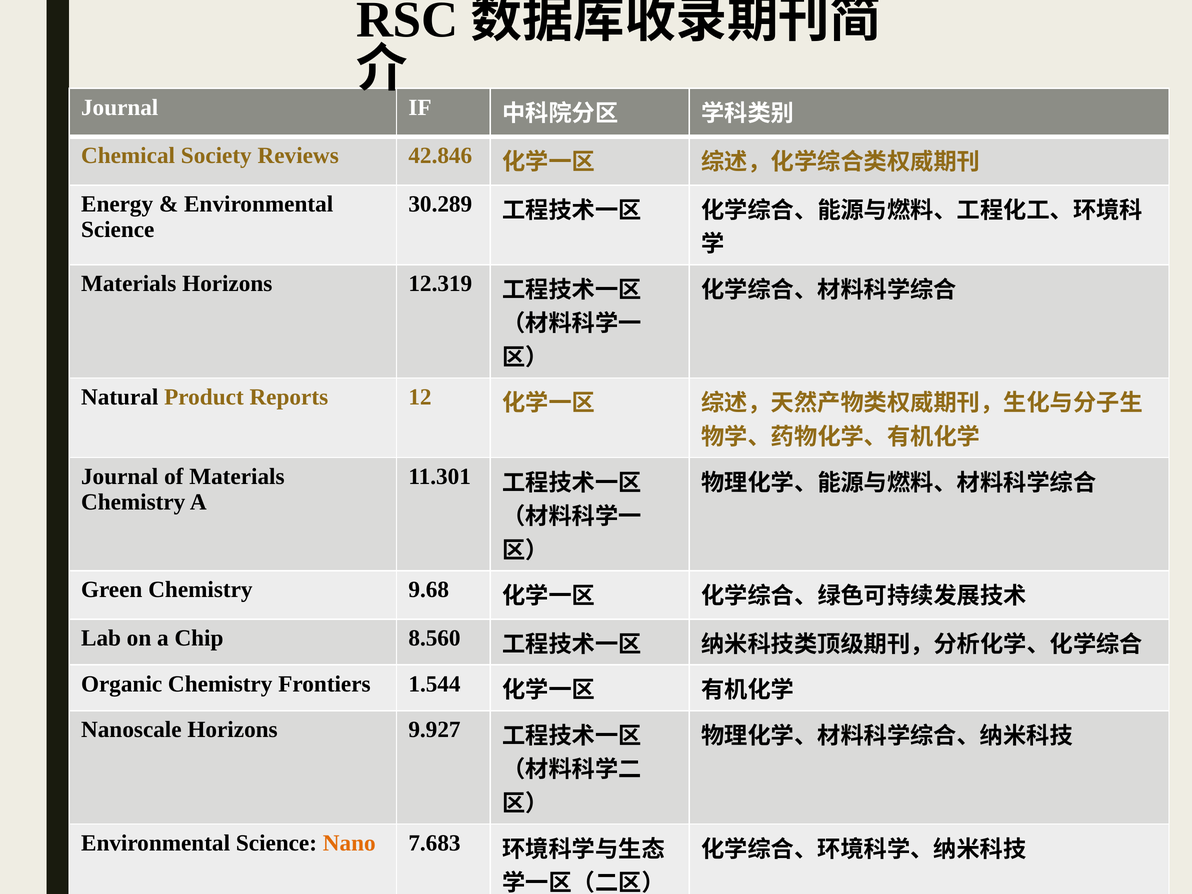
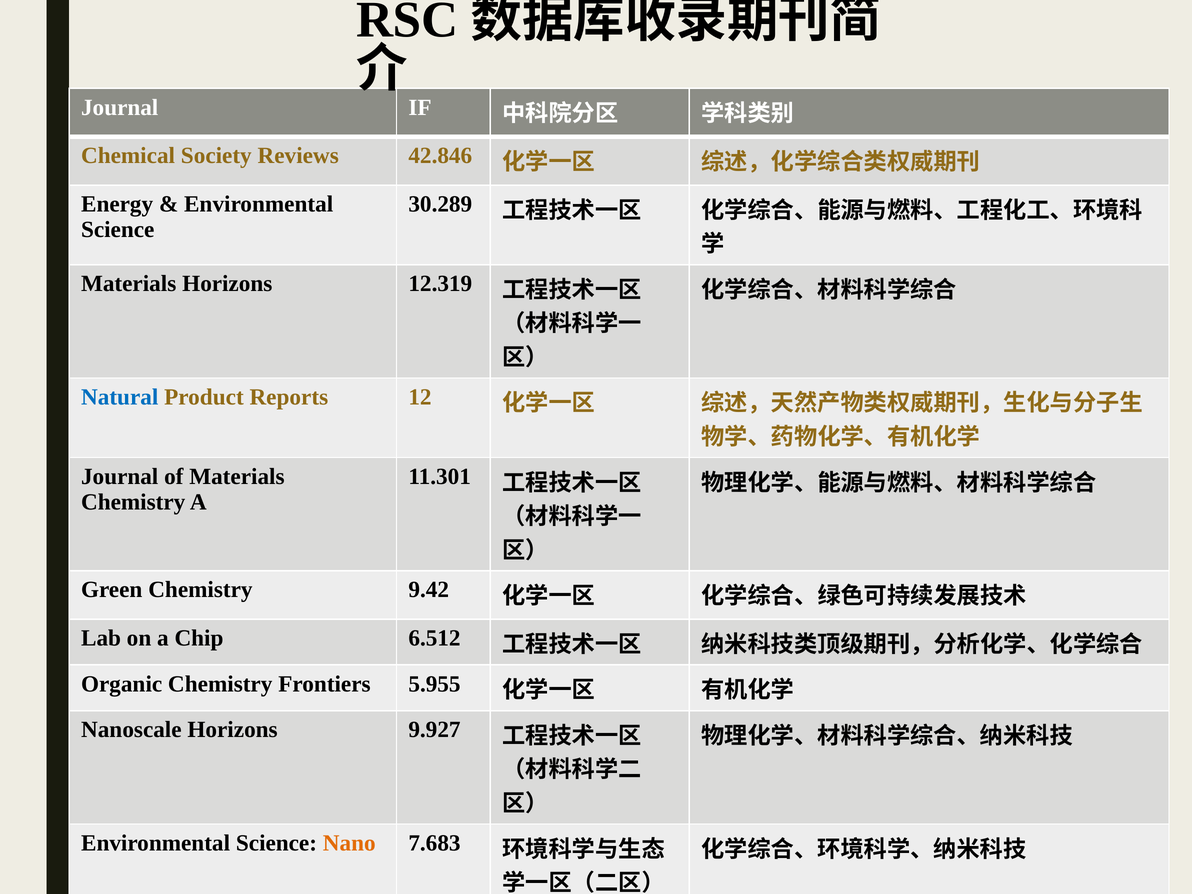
Natural colour: black -> blue (120, 397)
9.68: 9.68 -> 9.42 (429, 590)
8.560: 8.560 -> 6.512 (434, 638)
1.544: 1.544 -> 5.955 (434, 684)
